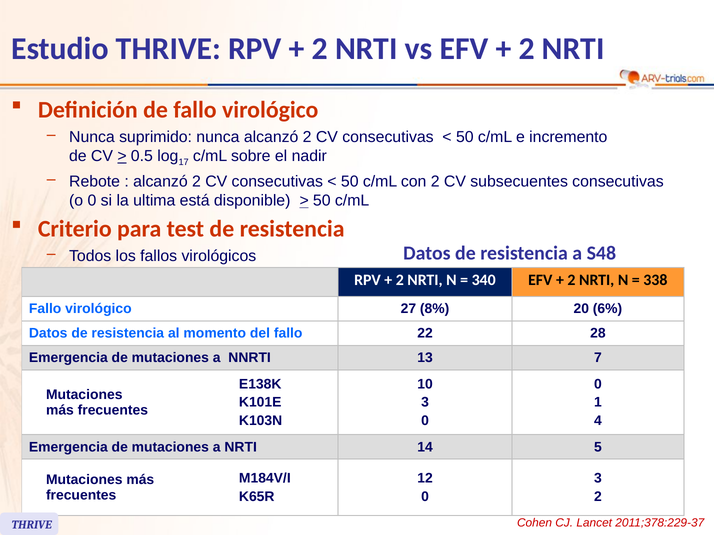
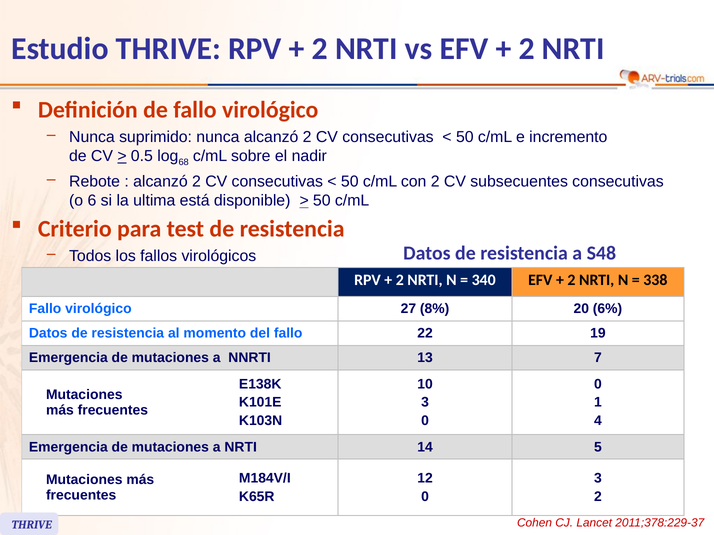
17: 17 -> 68 (184, 162)
o 0: 0 -> 6 (92, 201)
28: 28 -> 19 (598, 334)
